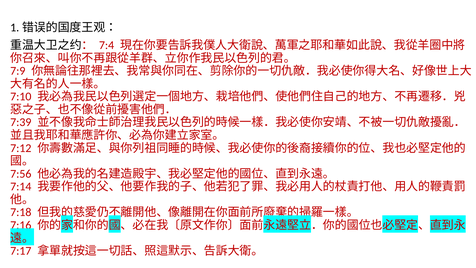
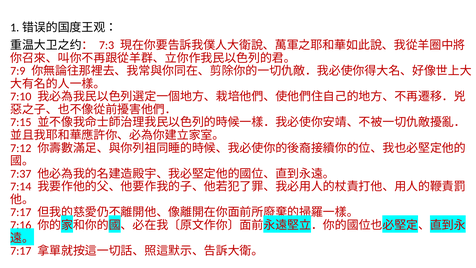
7:4: 7:4 -> 7:3 (107, 45)
7:39: 7:39 -> 7:15 (21, 122)
7:56: 7:56 -> 7:37 (21, 174)
7:18: 7:18 -> 7:17 (21, 212)
